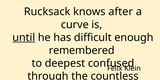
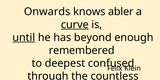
Rucksack: Rucksack -> Onwards (47, 12)
after: after -> abler (121, 12)
curve underline: none -> present (75, 25)
difficult: difficult -> beyond (93, 37)
